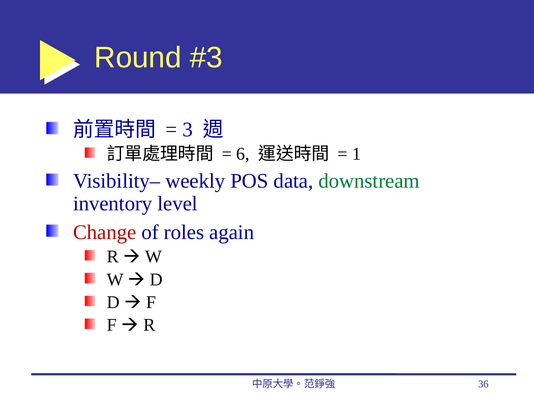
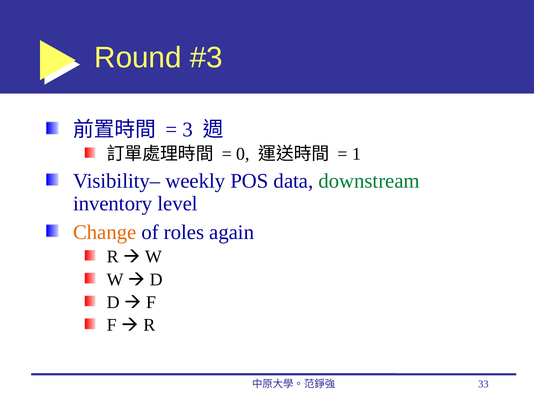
6: 6 -> 0 (243, 154)
Change colour: red -> orange (105, 232)
36: 36 -> 33 (483, 383)
